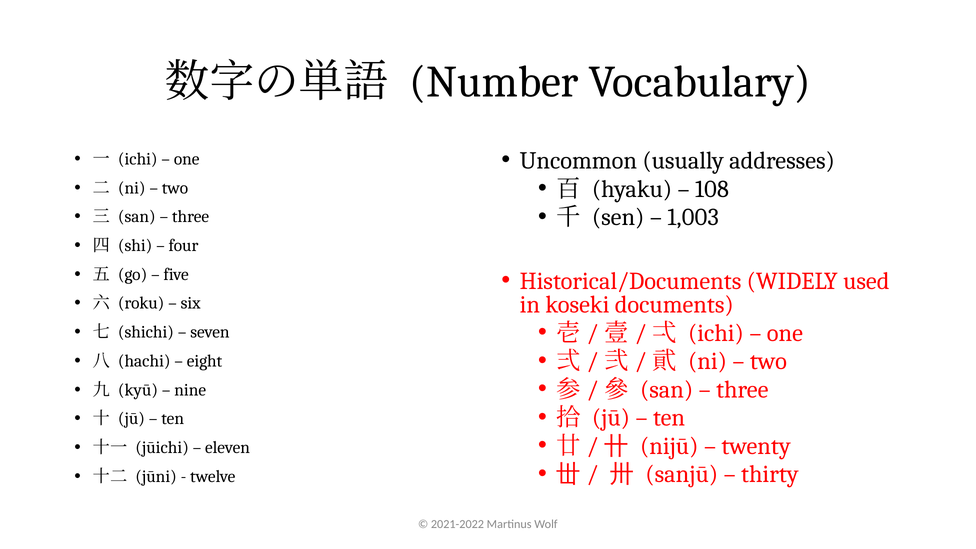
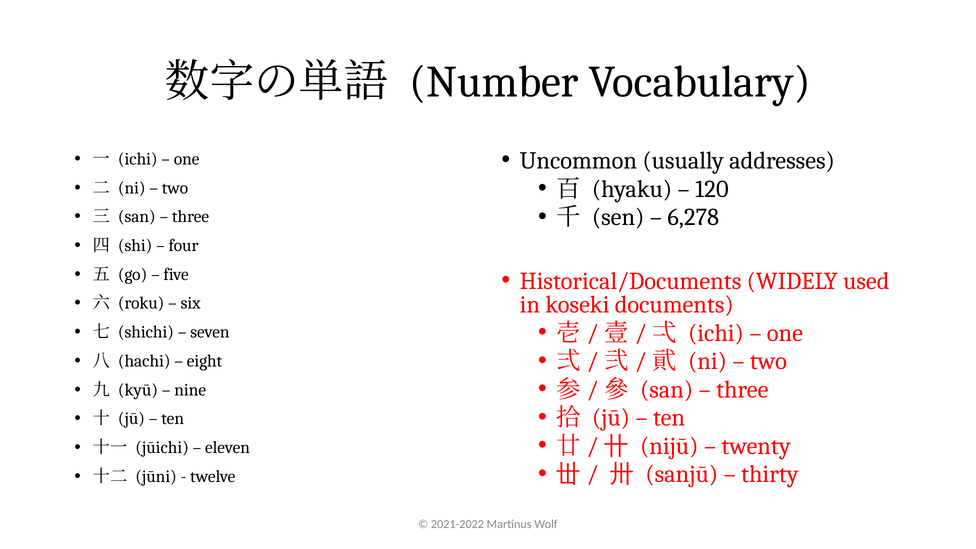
108: 108 -> 120 (712, 189)
1,003: 1,003 -> 6,278 (693, 217)
